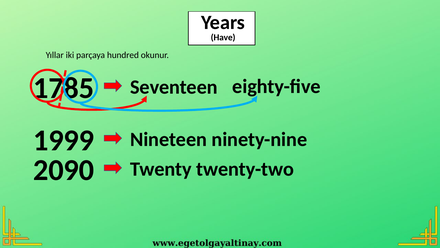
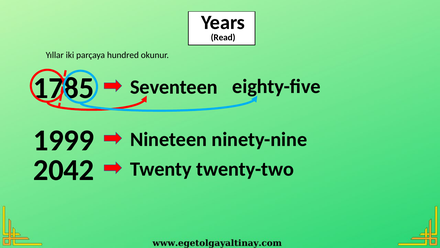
Have: Have -> Read (223, 37)
2090: 2090 -> 2042 (64, 170)
